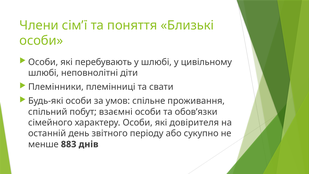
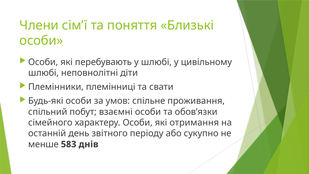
довірителя: довірителя -> отримання (194, 123)
883: 883 -> 583 (69, 144)
